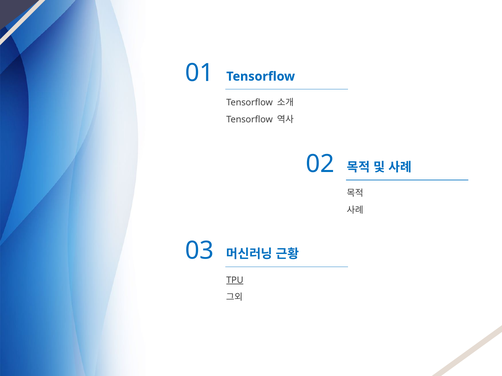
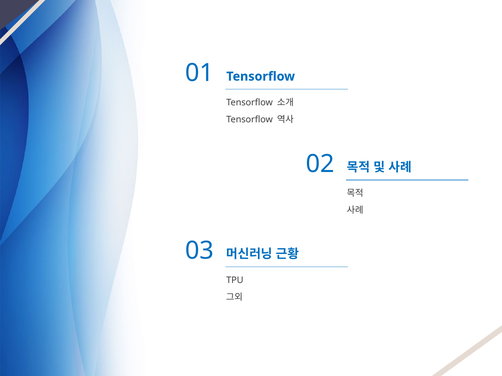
TPU underline: present -> none (235, 281)
